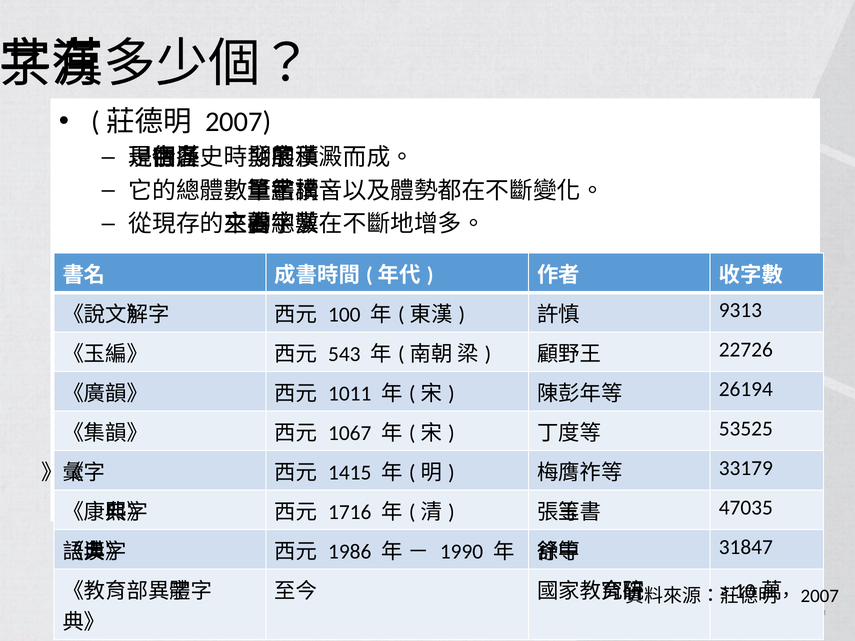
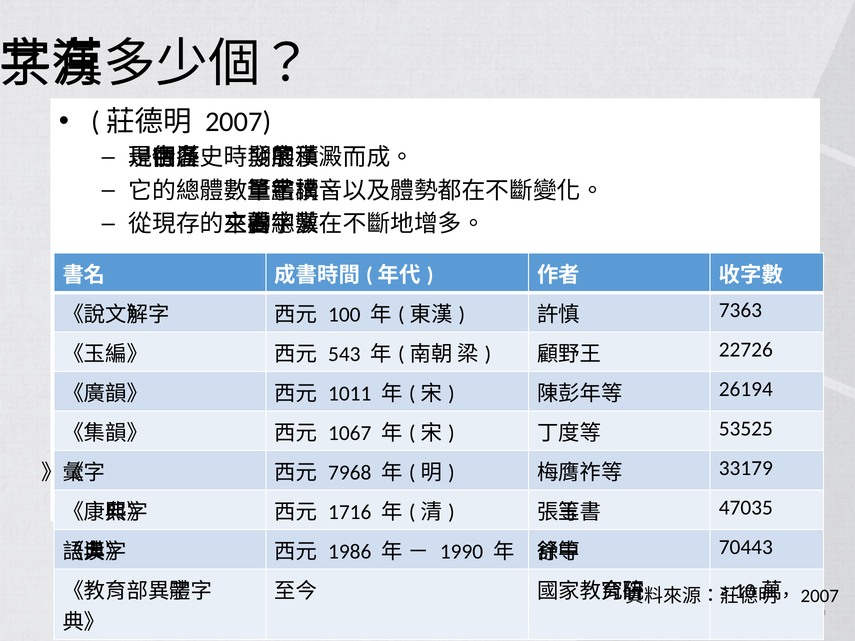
9313: 9313 -> 7363 (740, 310)
1415: 1415 -> 7968 (350, 473)
31847: 31847 -> 70443 (746, 548)
